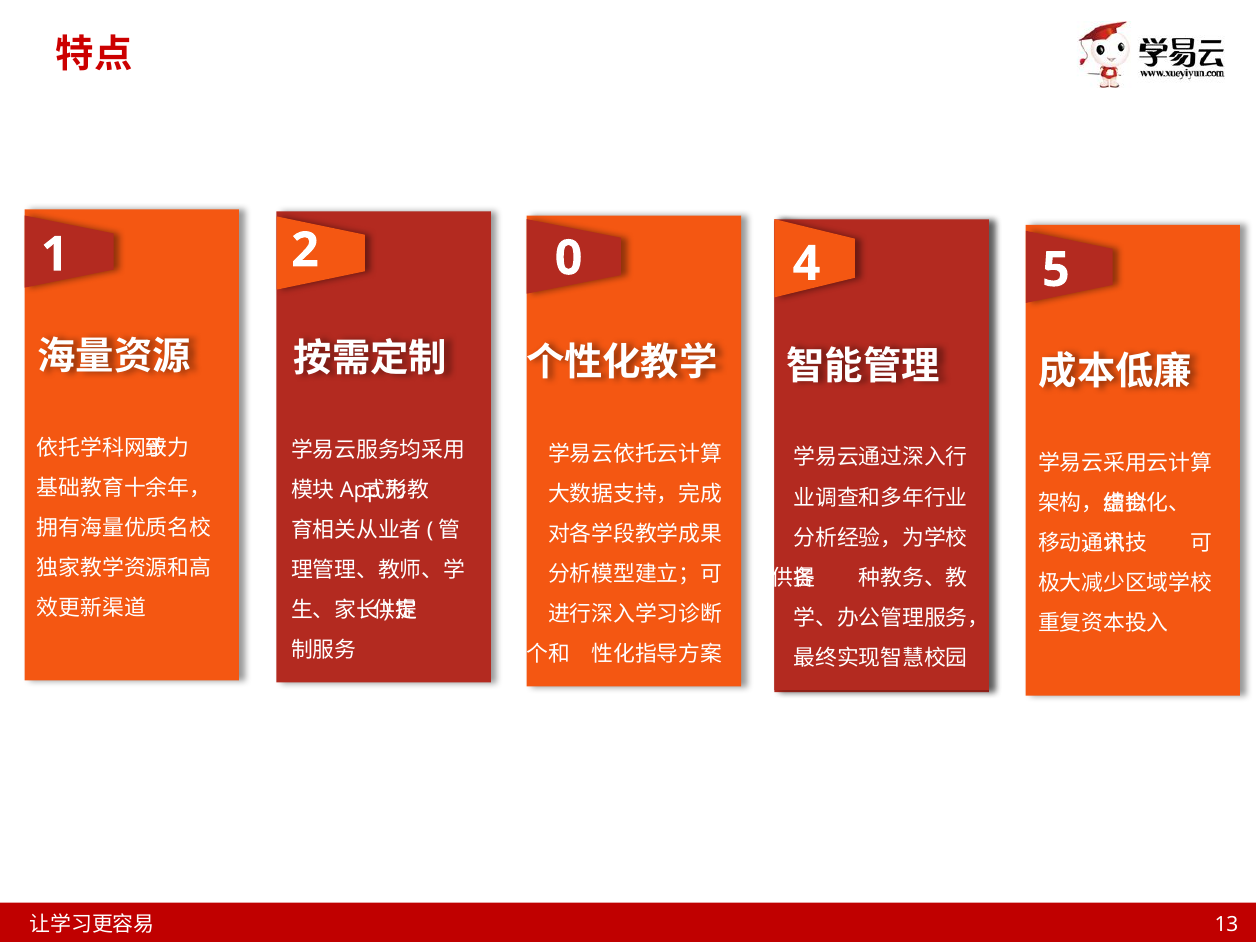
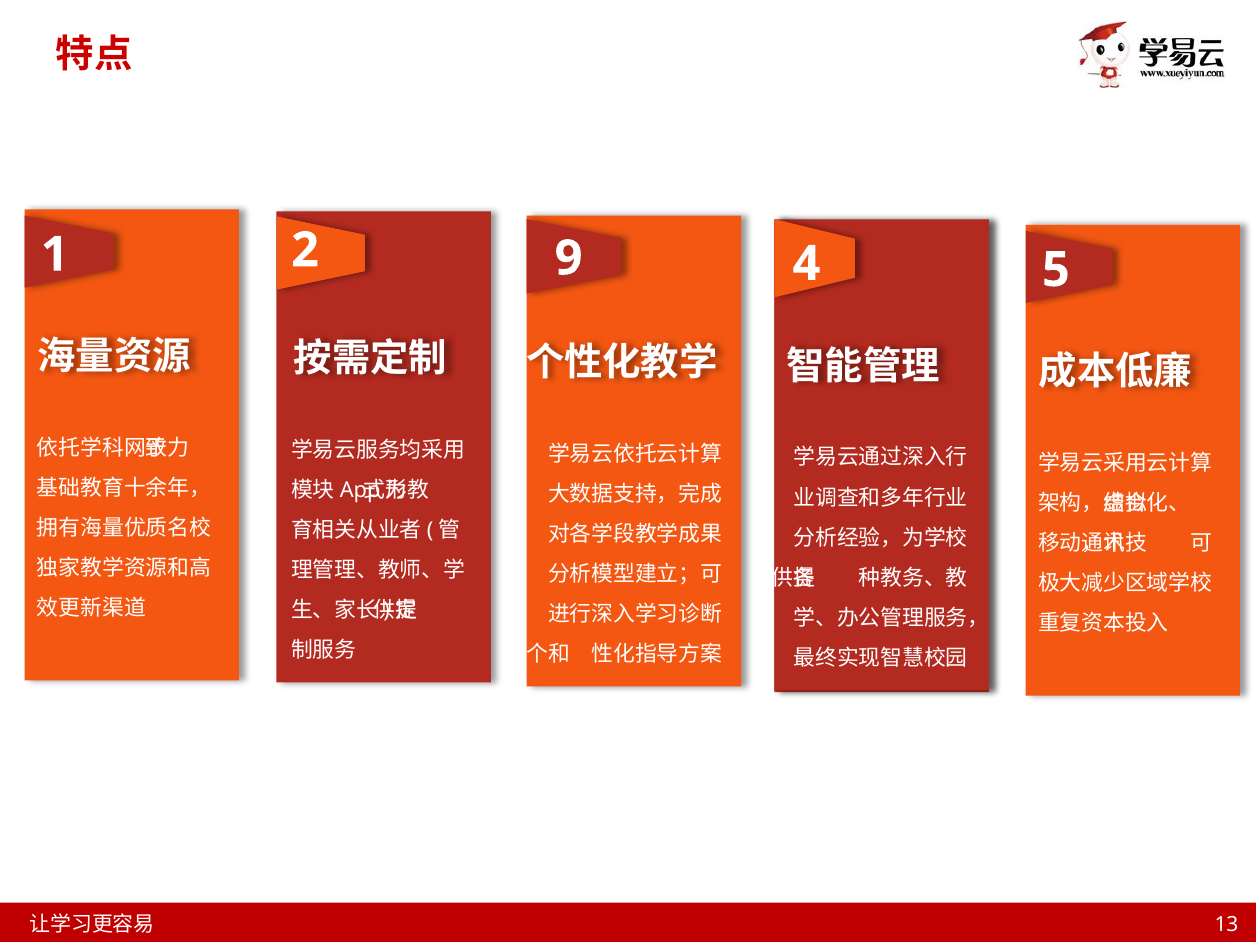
0: 0 -> 9 (569, 258)
